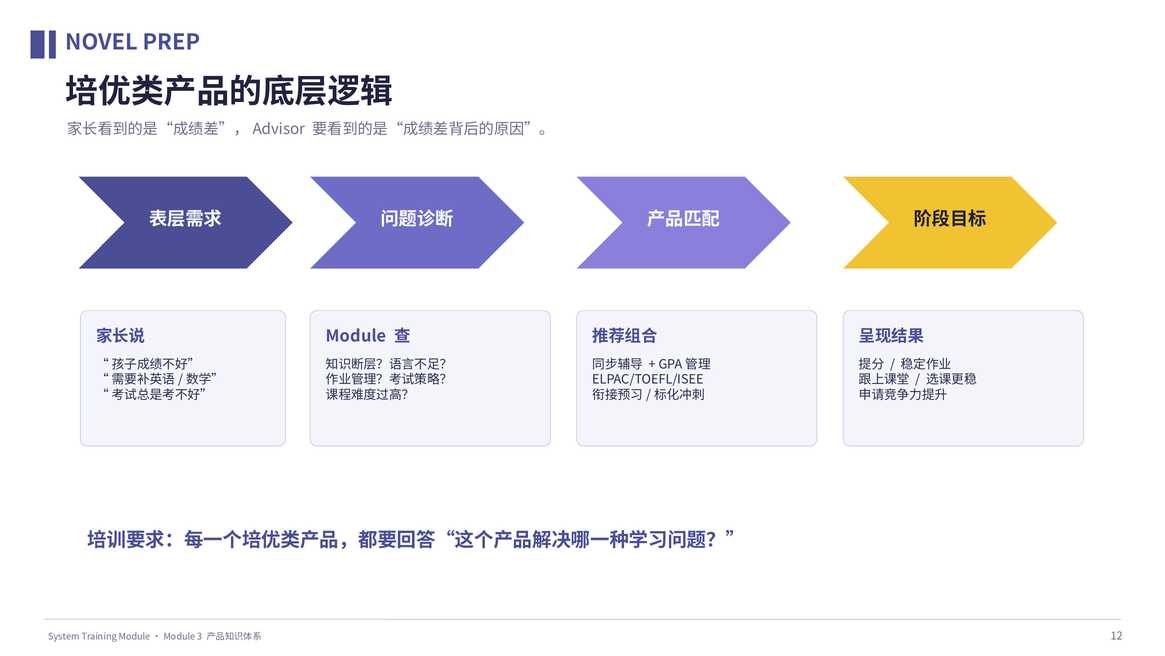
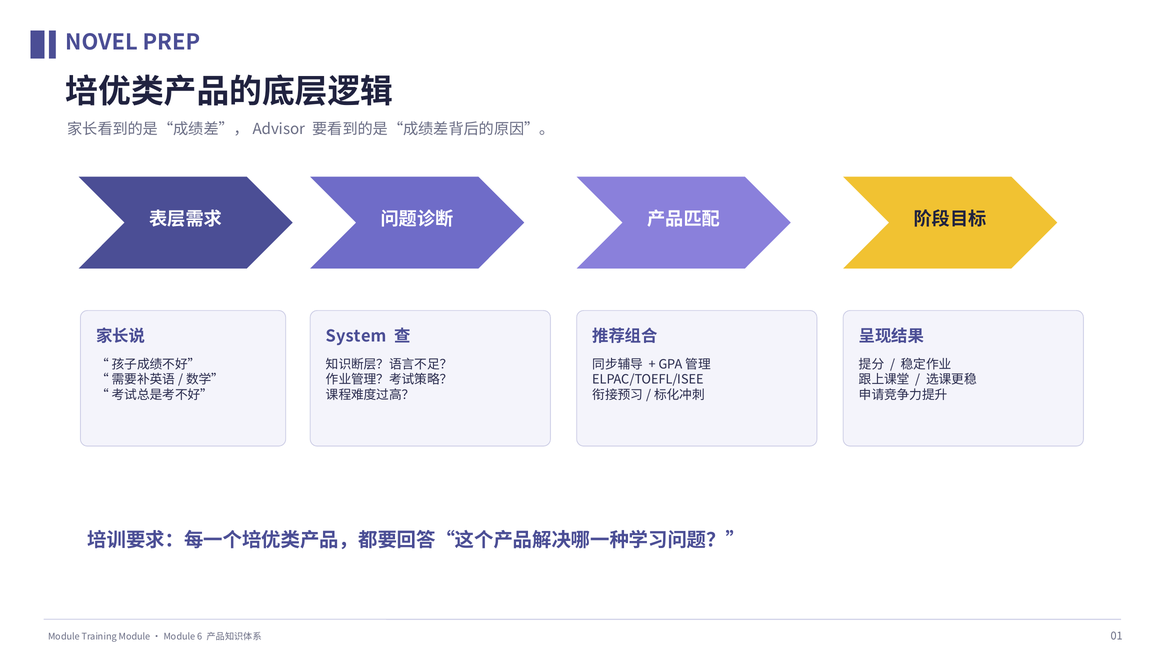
Module: Module -> System (356, 336)
System: System -> Module (64, 636)
3: 3 -> 6 (200, 636)
12: 12 -> 01 (1117, 636)
